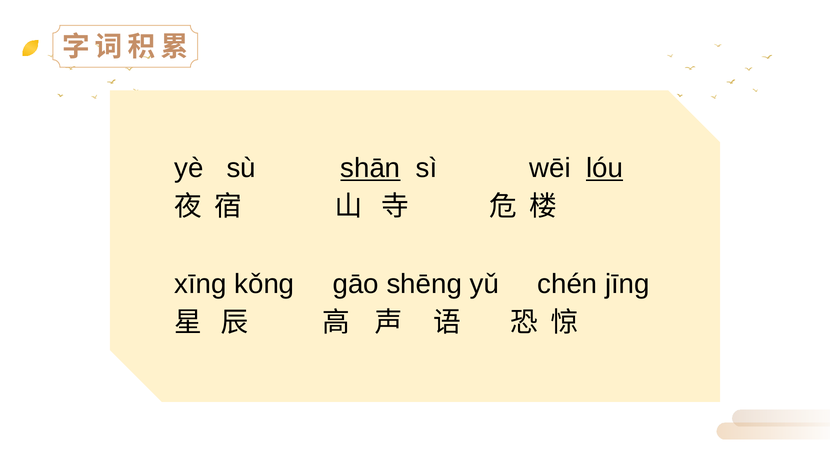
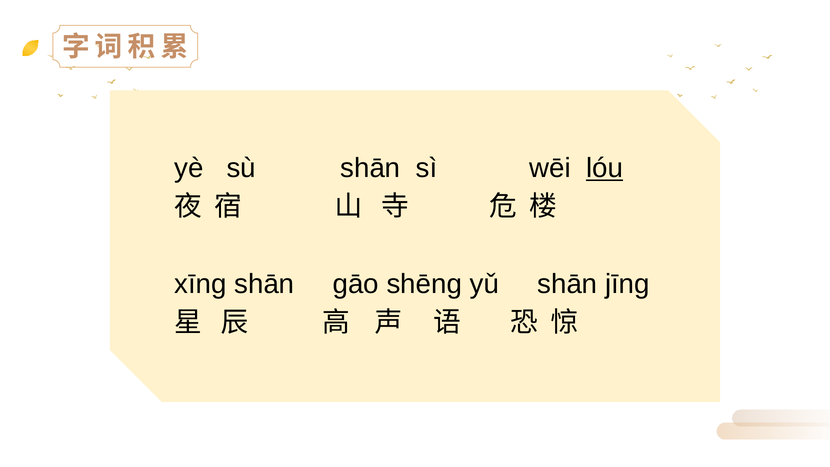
shān underline: present -> none (370, 168)
xīng kǒng: kǒng -> shān (264, 284)
yǔ chén: chén -> shān (567, 284)
